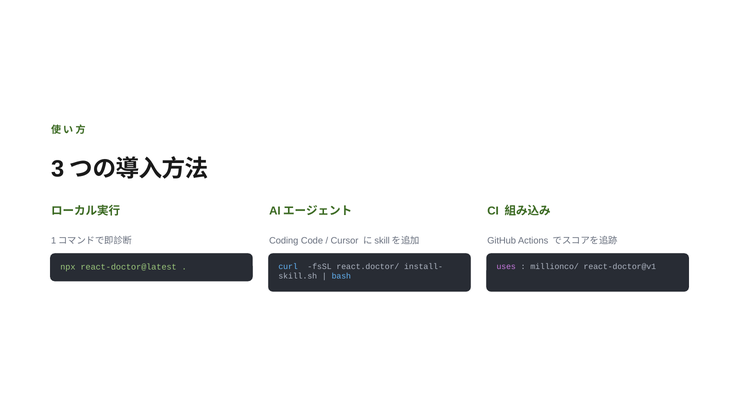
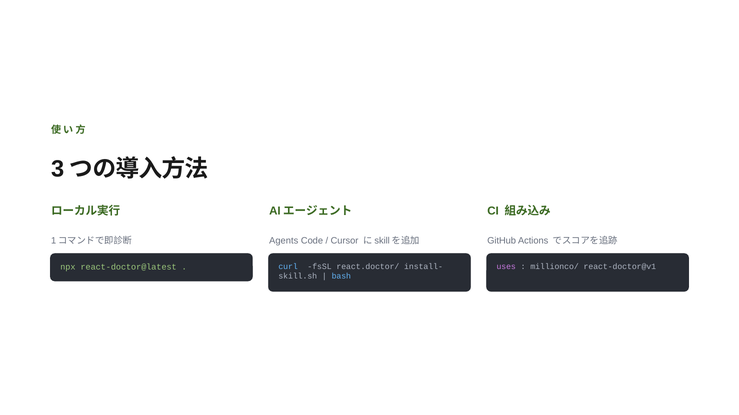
Coding: Coding -> Agents (284, 241)
